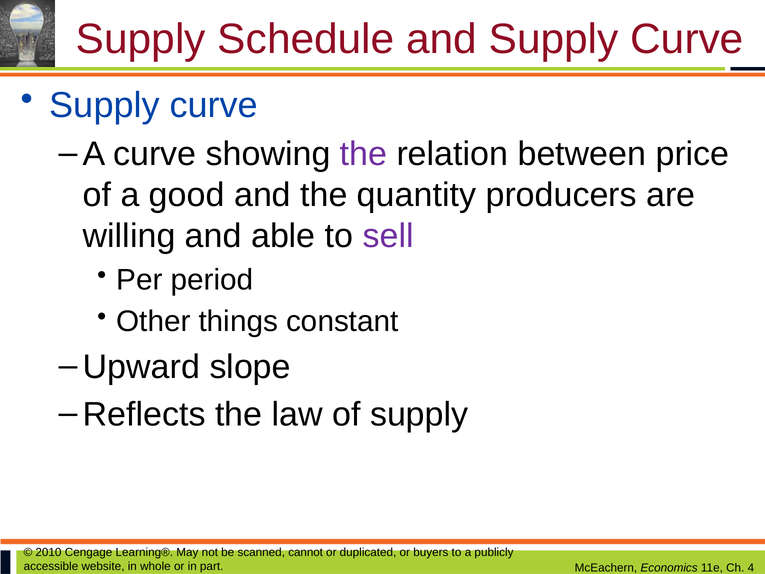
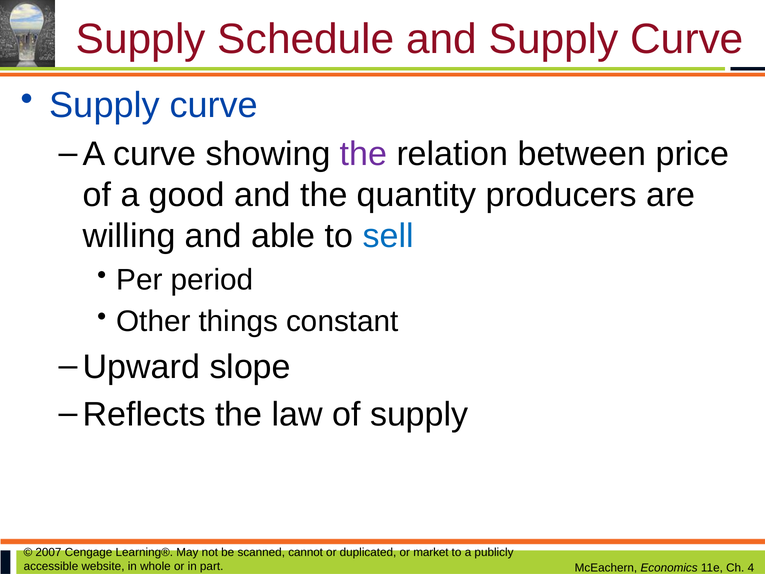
sell colour: purple -> blue (388, 236)
2010: 2010 -> 2007 (48, 552)
buyers: buyers -> market (431, 552)
